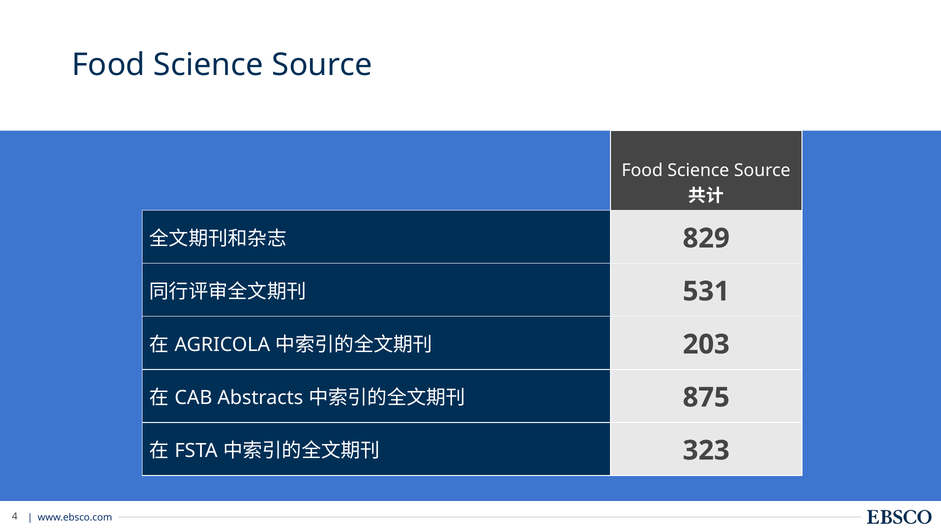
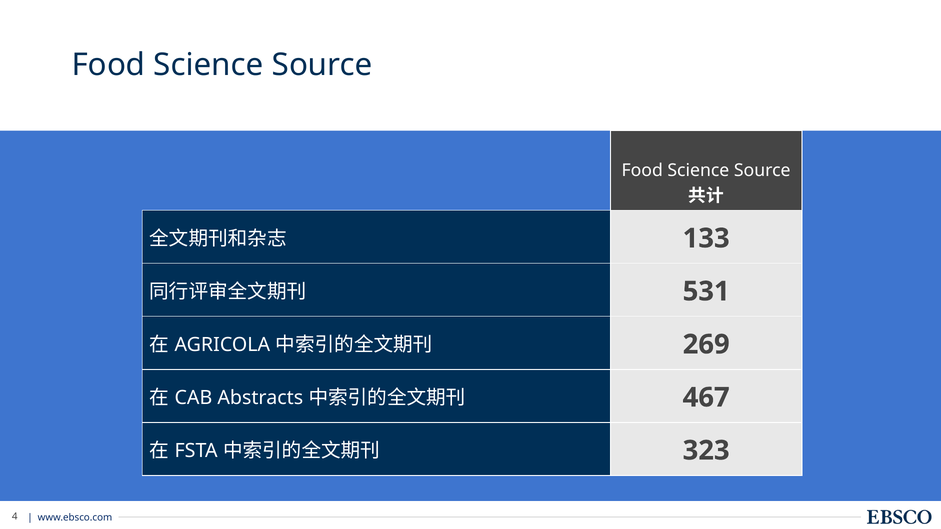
829: 829 -> 133 (706, 238)
203: 203 -> 269 (706, 345)
875: 875 -> 467 (706, 398)
